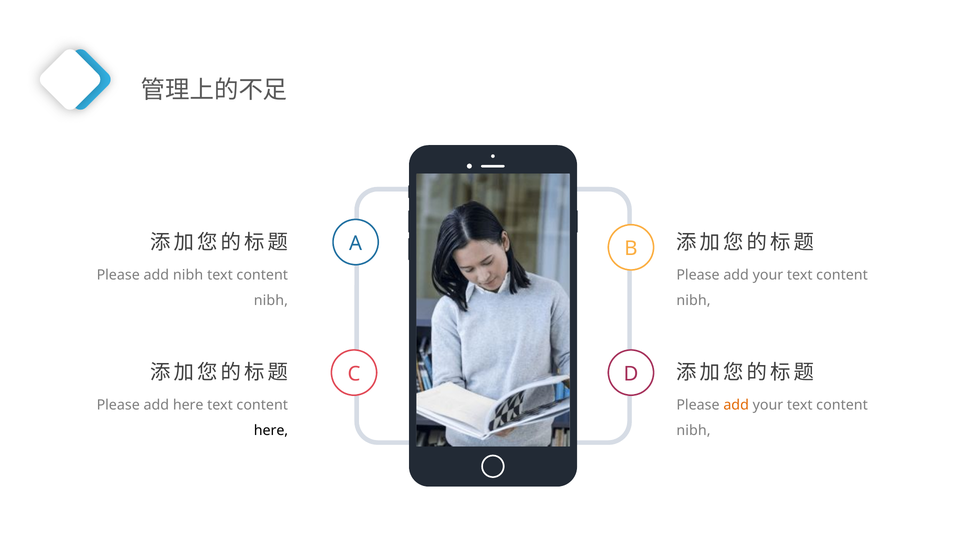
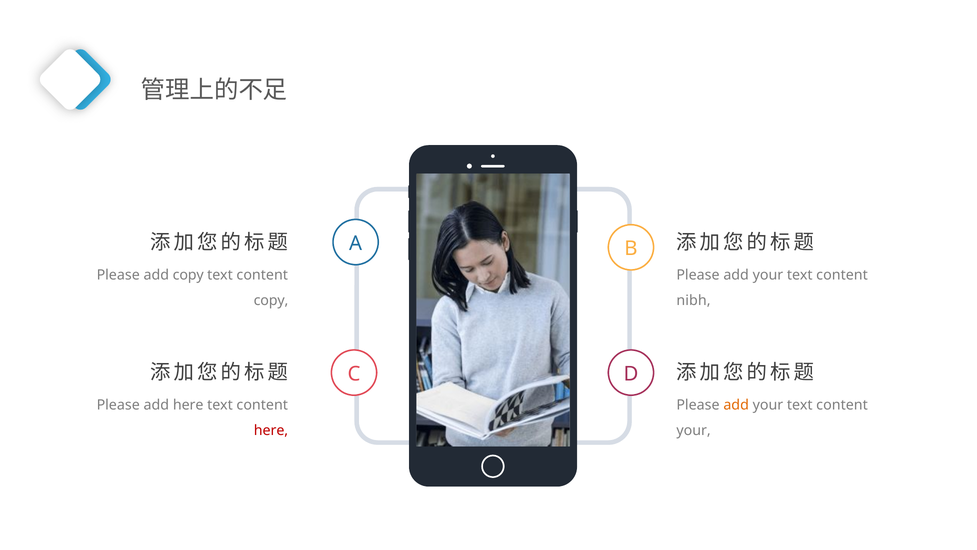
add nibh: nibh -> copy (188, 275)
nibh: nibh -> copy (271, 300)
here colour: black -> red (271, 430)
nibh: nibh -> your (694, 430)
